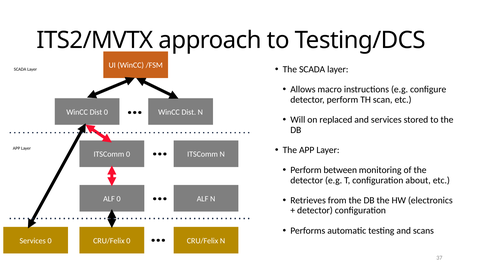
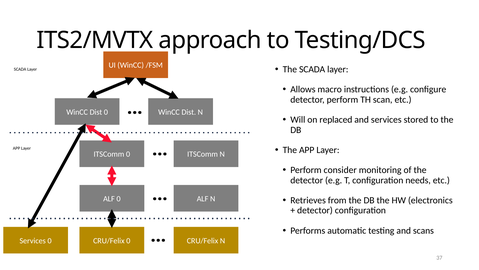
between: between -> consider (340, 170)
about: about -> needs (418, 180)
